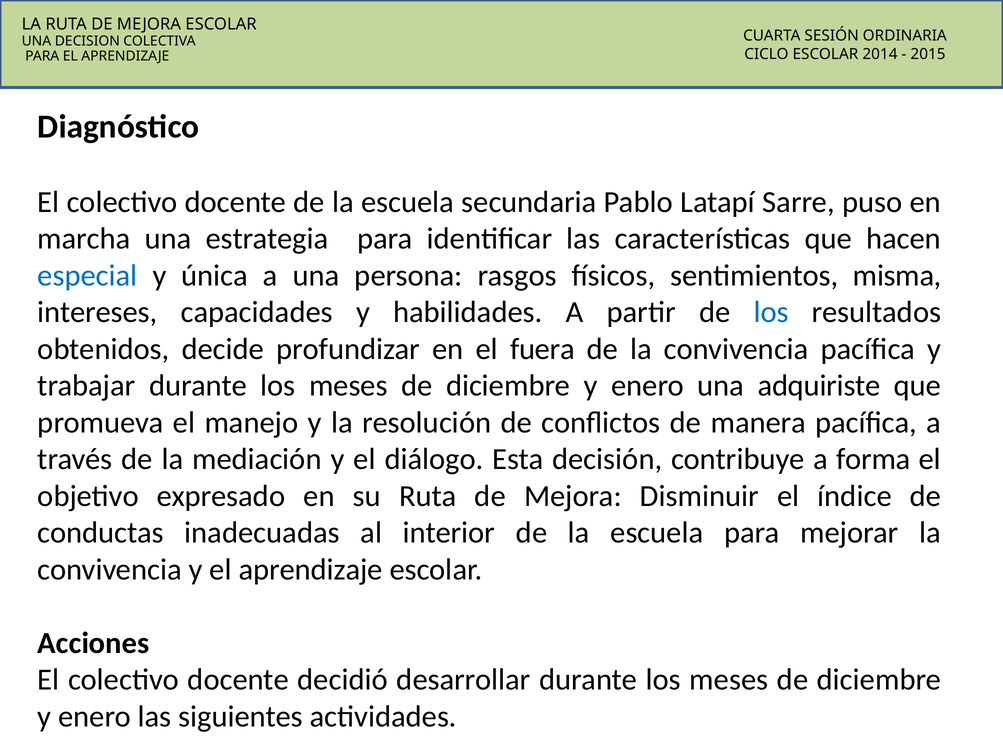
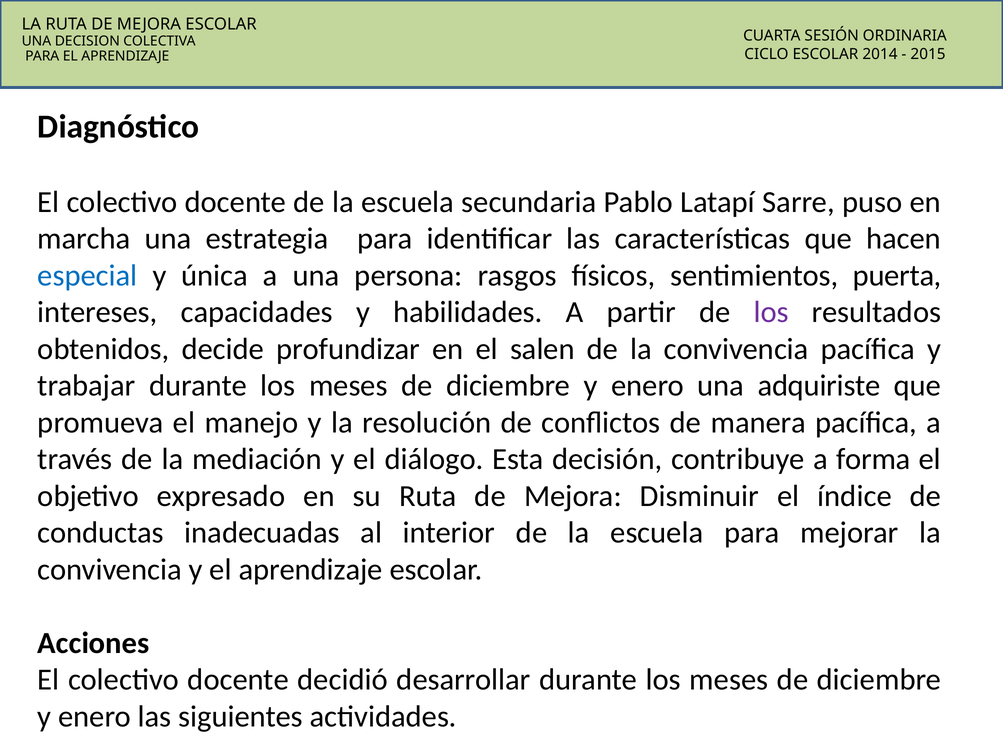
misma: misma -> puerta (897, 276)
los colour: blue -> purple (771, 312)
fuera: fuera -> salen (542, 349)
